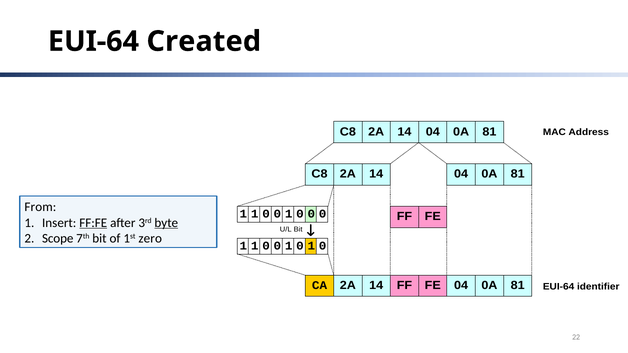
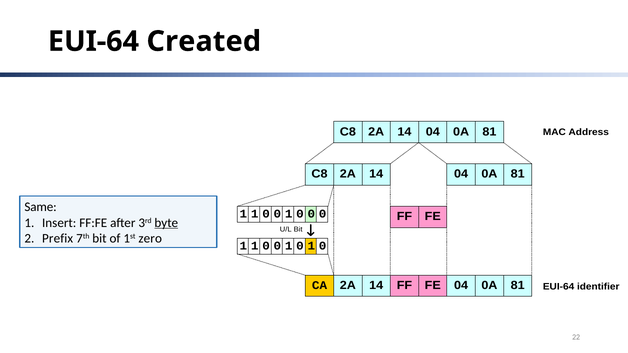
From: From -> Same (41, 207)
FF:FE underline: present -> none (93, 223)
Scope: Scope -> Prefix (58, 239)
